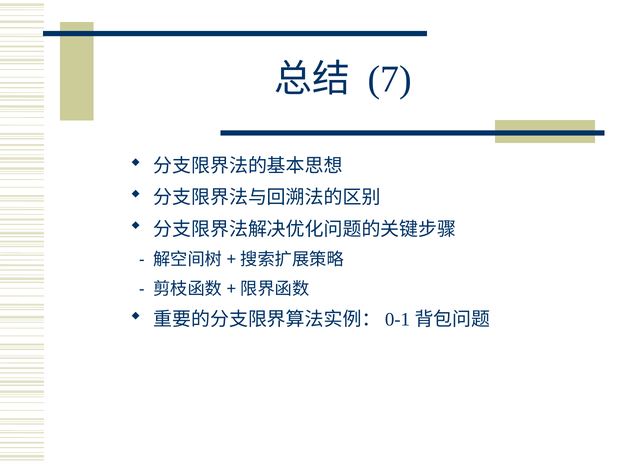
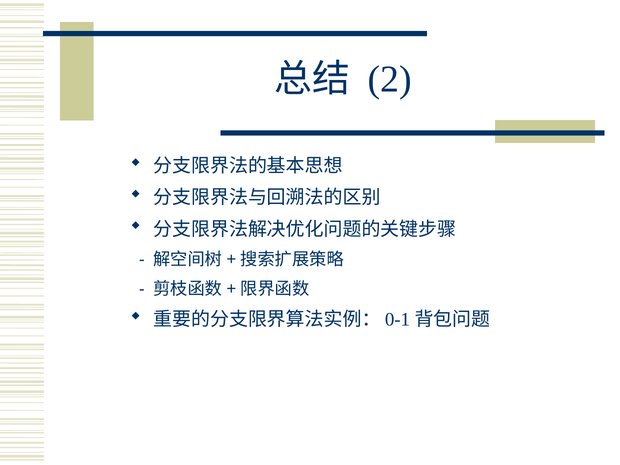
7: 7 -> 2 (390, 79)
